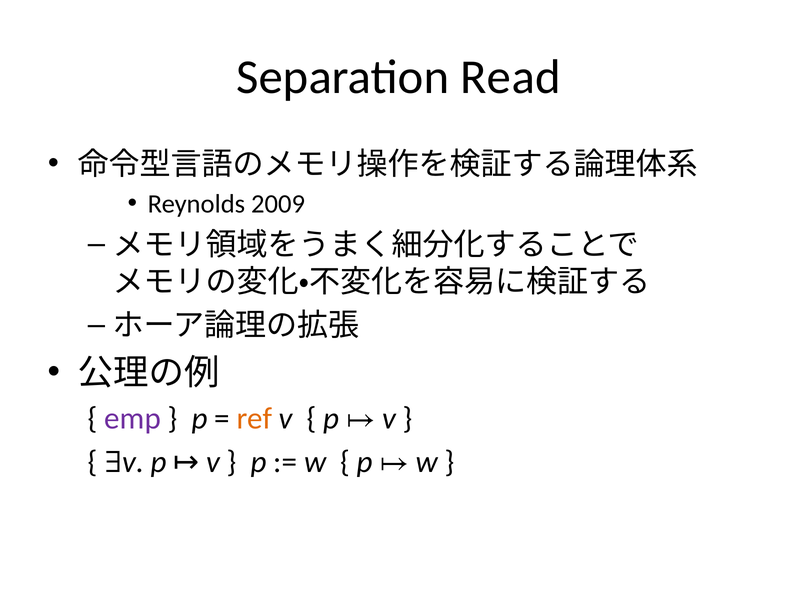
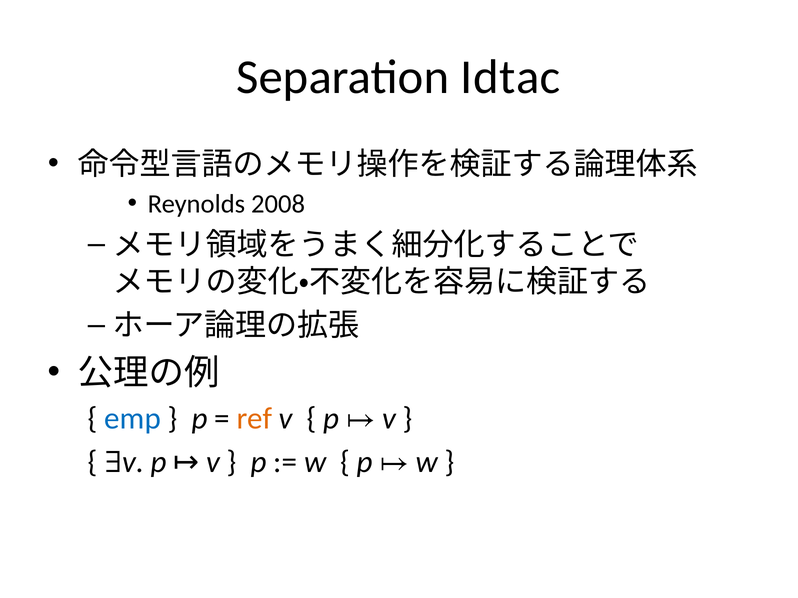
Read: Read -> Idtac (510, 77)
2009: 2009 -> 2008 (278, 204)
emp colour: purple -> blue (133, 419)
